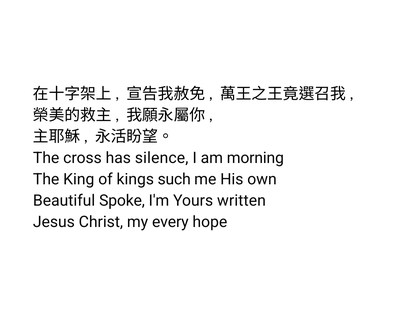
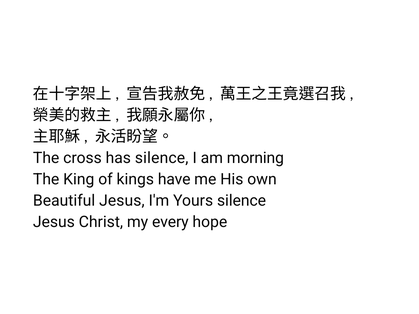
such: such -> have (174, 180)
Beautiful Spoke: Spoke -> Jesus (122, 201)
Yours written: written -> silence (242, 201)
